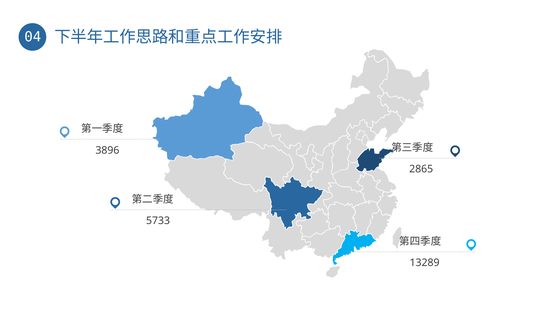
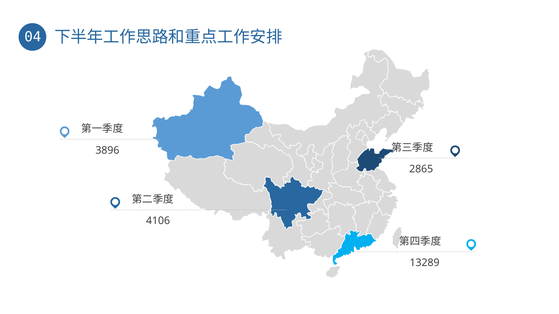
5733: 5733 -> 4106 (158, 221)
